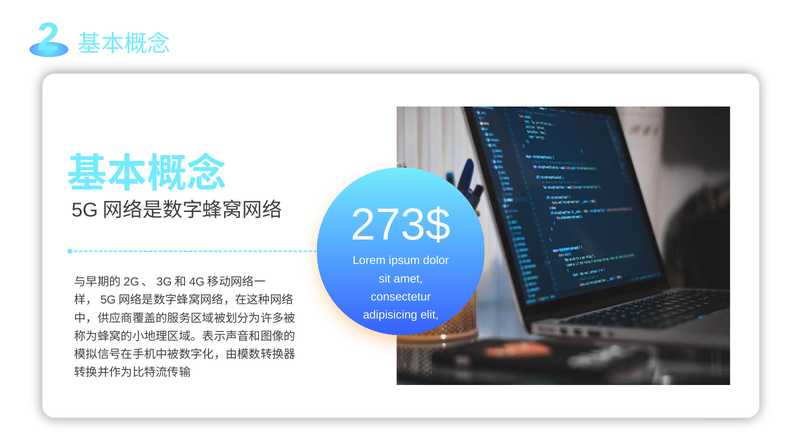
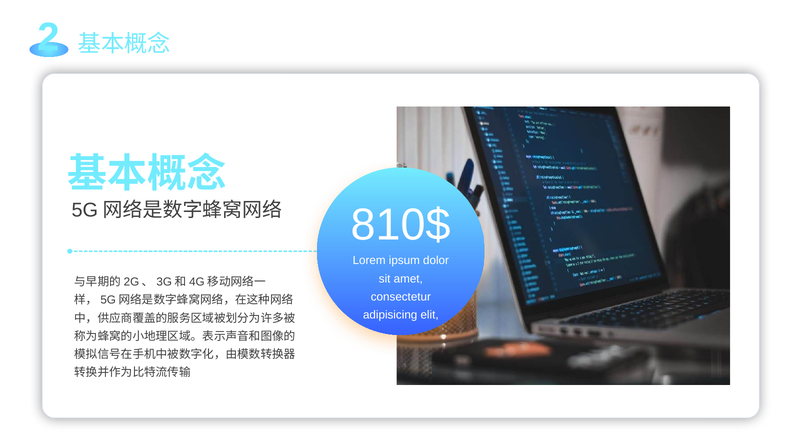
273$: 273$ -> 810$ (401, 225)
